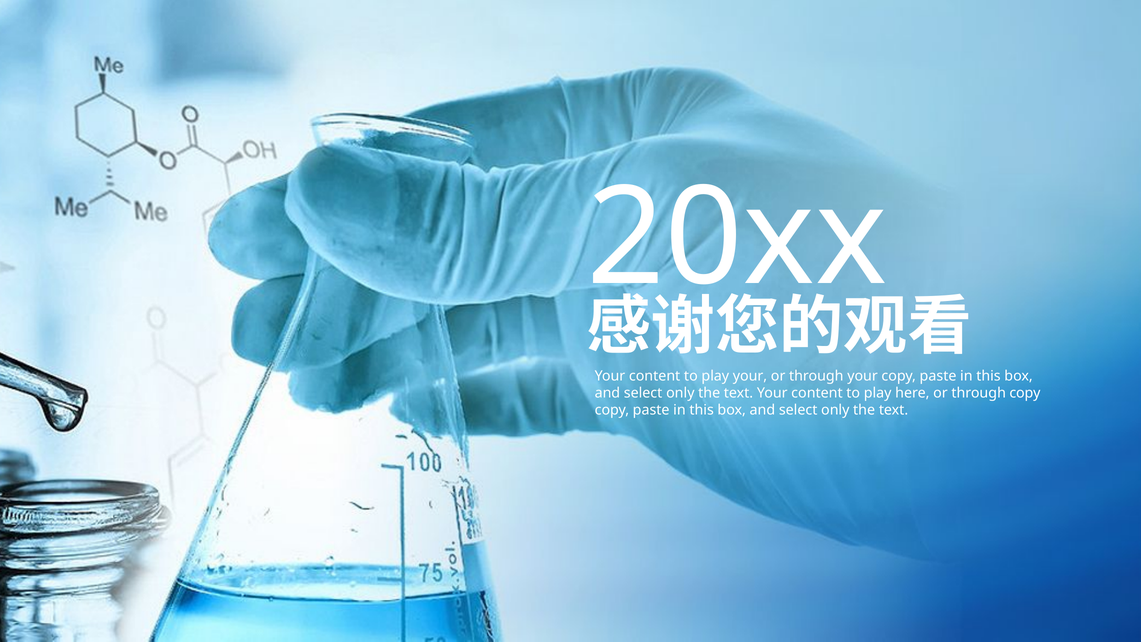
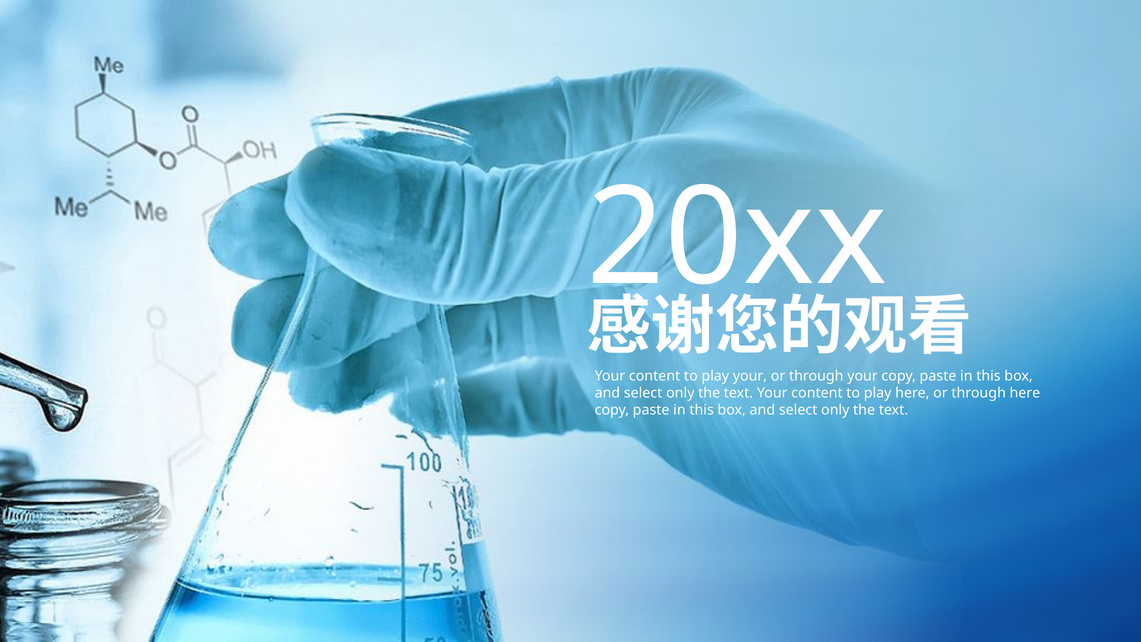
through copy: copy -> here (1025, 393)
